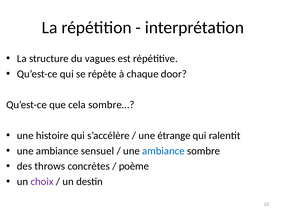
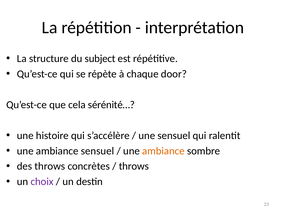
vagues: vagues -> subject (100, 59)
sombre…: sombre… -> sérénité… (111, 105)
une étrange: étrange -> sensuel (174, 136)
ambiance colour: blue -> orange (163, 151)
poème: poème -> throws (134, 167)
